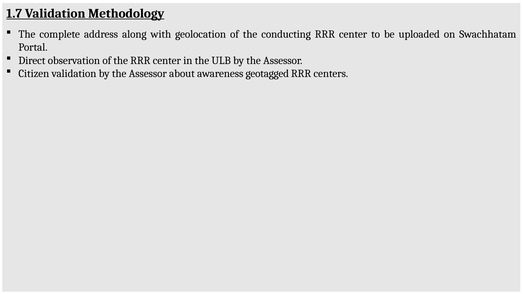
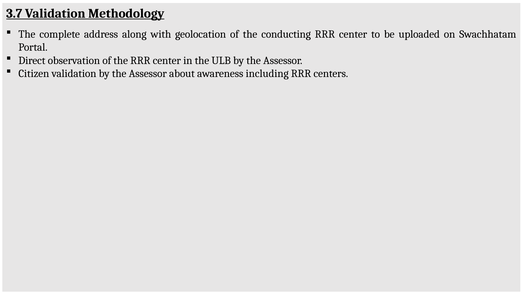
1.7: 1.7 -> 3.7 (14, 14)
geotagged: geotagged -> including (267, 74)
